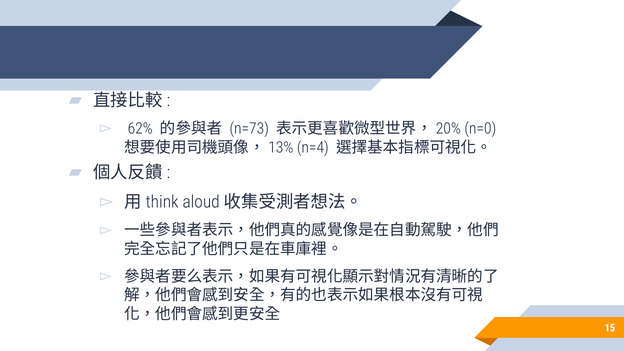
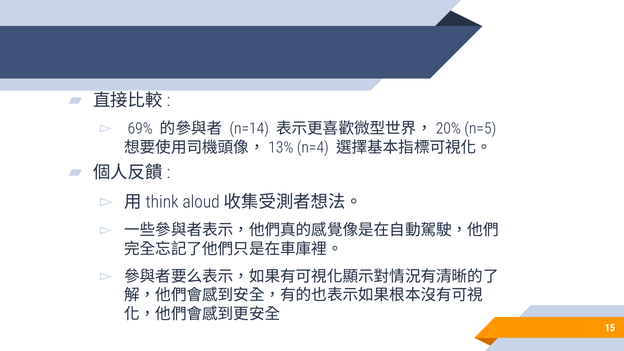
62%: 62% -> 69% (140, 129)
n=73: n=73 -> n=14 (249, 129)
n=0: n=0 -> n=5 (480, 129)
